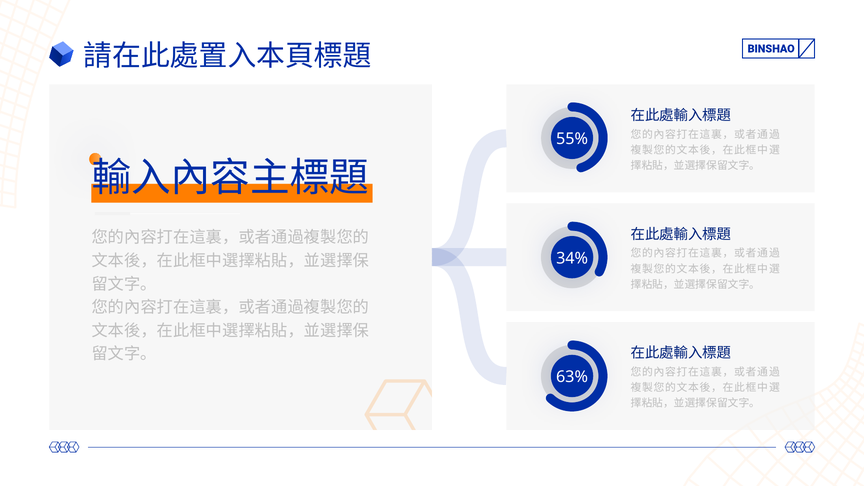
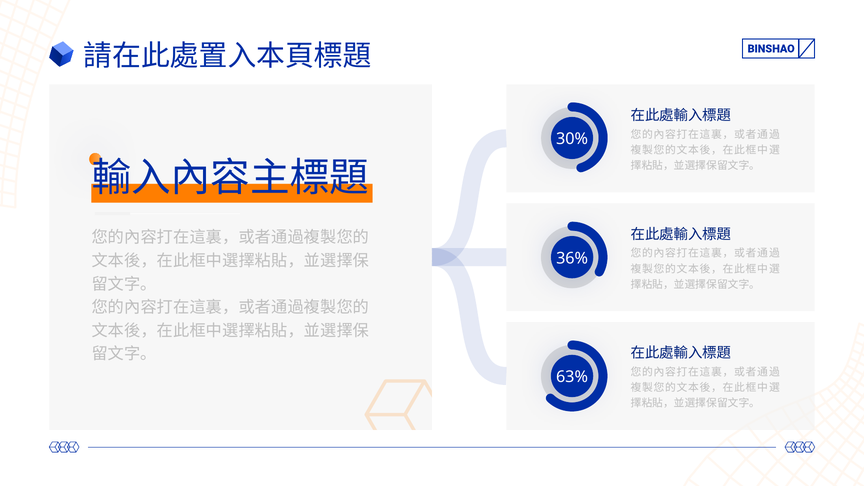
55%: 55% -> 30% (572, 139)
34%: 34% -> 36% (572, 258)
